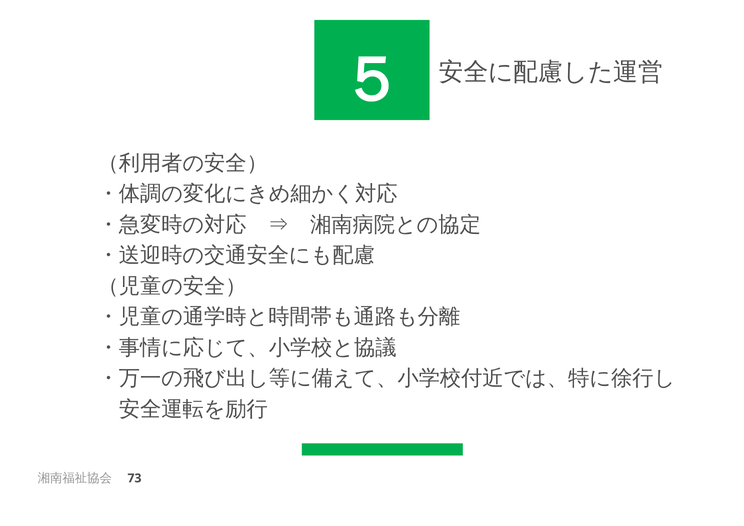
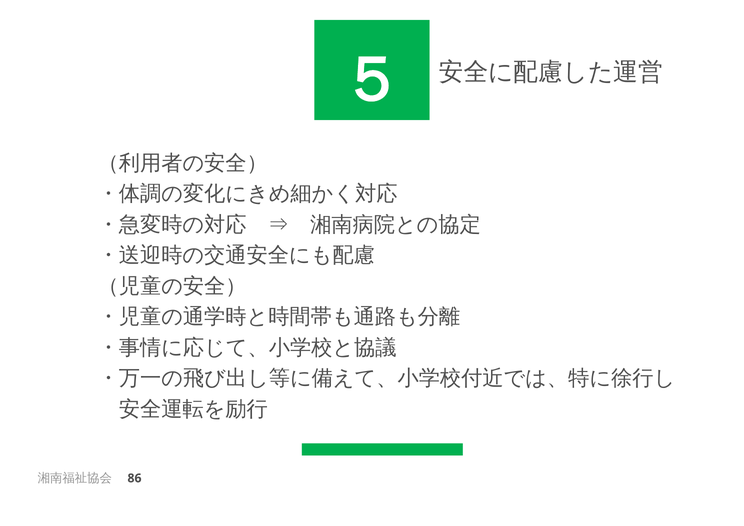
73: 73 -> 86 (134, 478)
